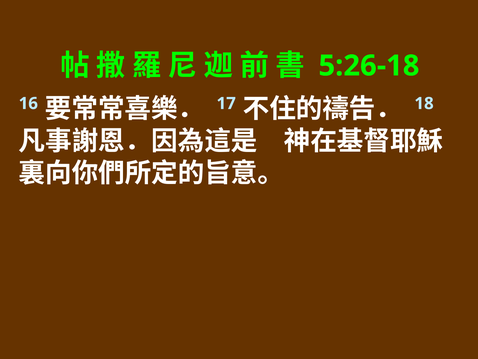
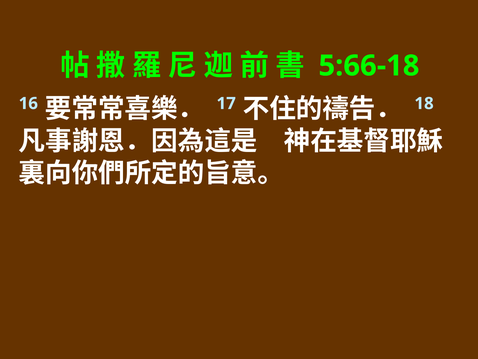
5:26-18: 5:26-18 -> 5:66-18 (369, 66)
